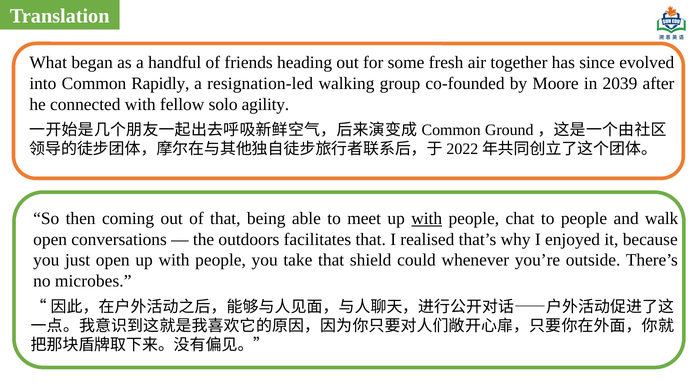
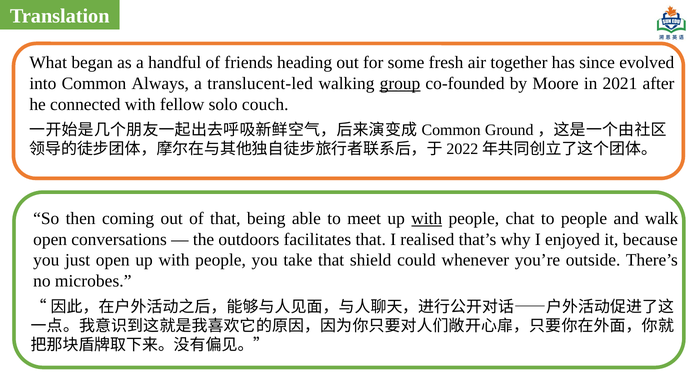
Rapidly: Rapidly -> Always (160, 84)
resignation-led: resignation-led -> translucent-led (260, 84)
group underline: none -> present (400, 84)
2039: 2039 -> 2021 (620, 84)
agility: agility -> couch (265, 104)
